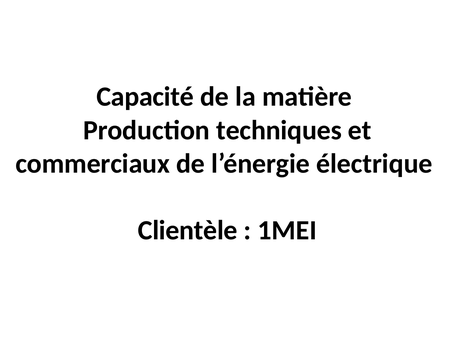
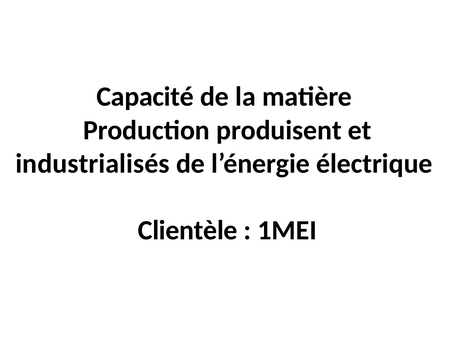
techniques: techniques -> produisent (279, 130)
commerciaux: commerciaux -> industrialisés (92, 164)
